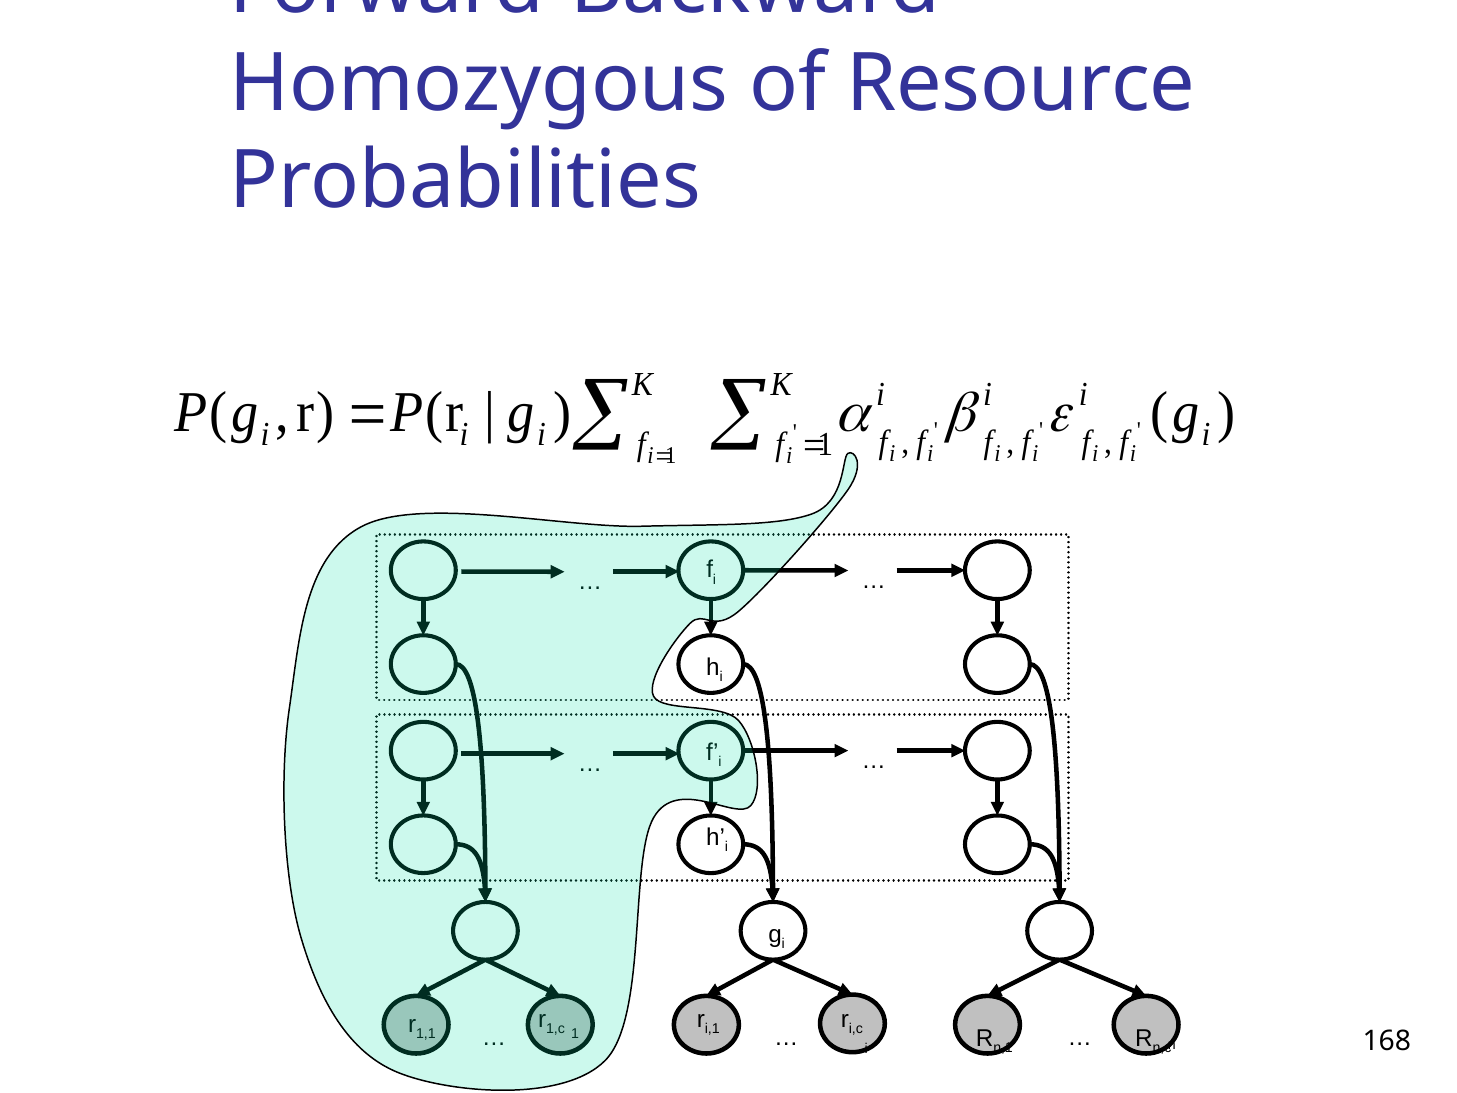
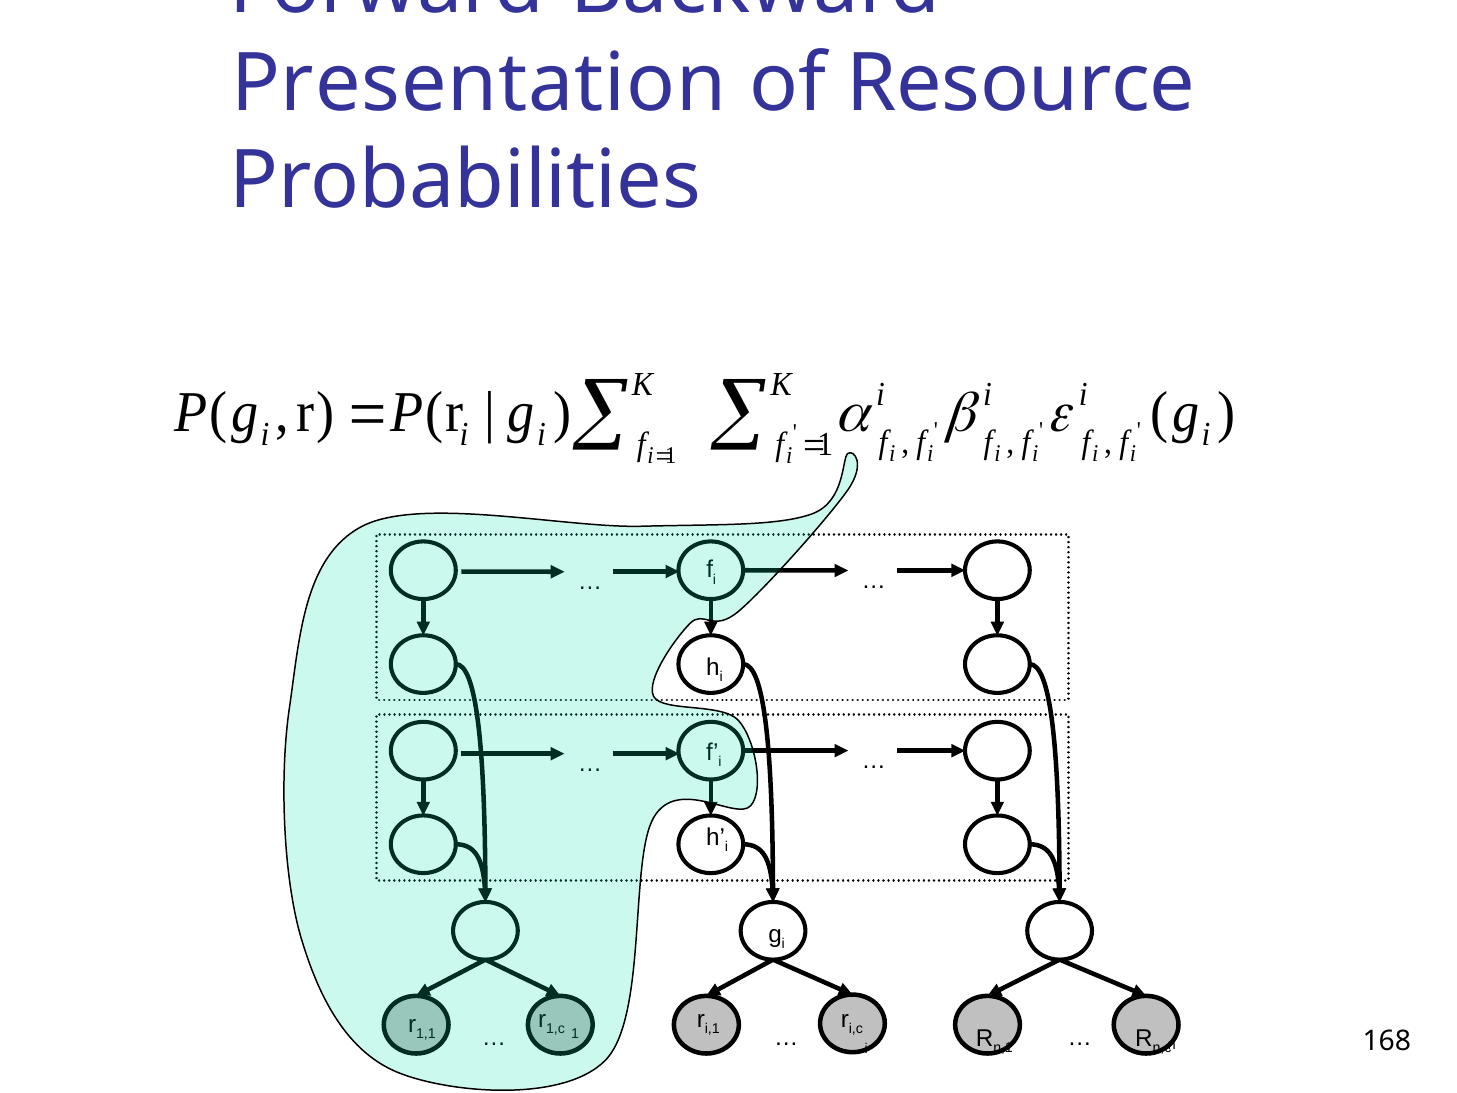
Homozygous: Homozygous -> Presentation (479, 83)
